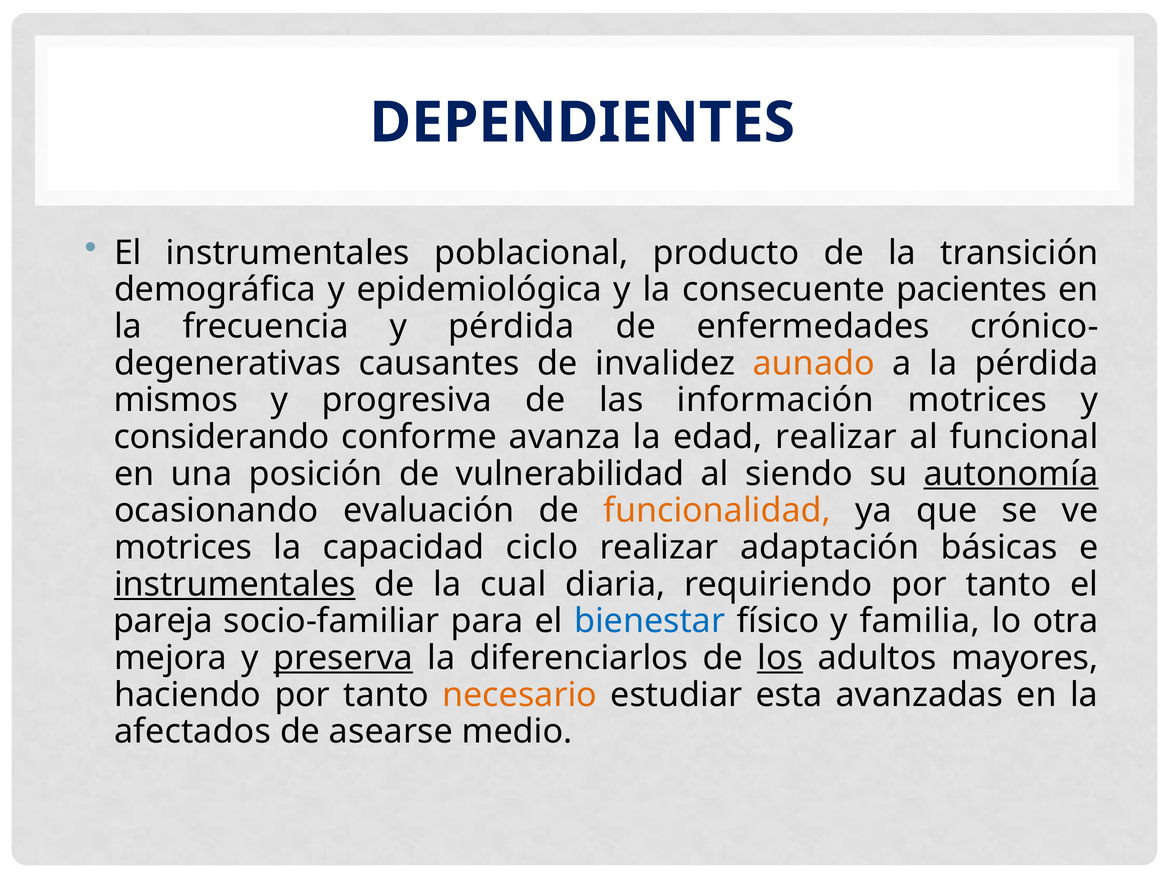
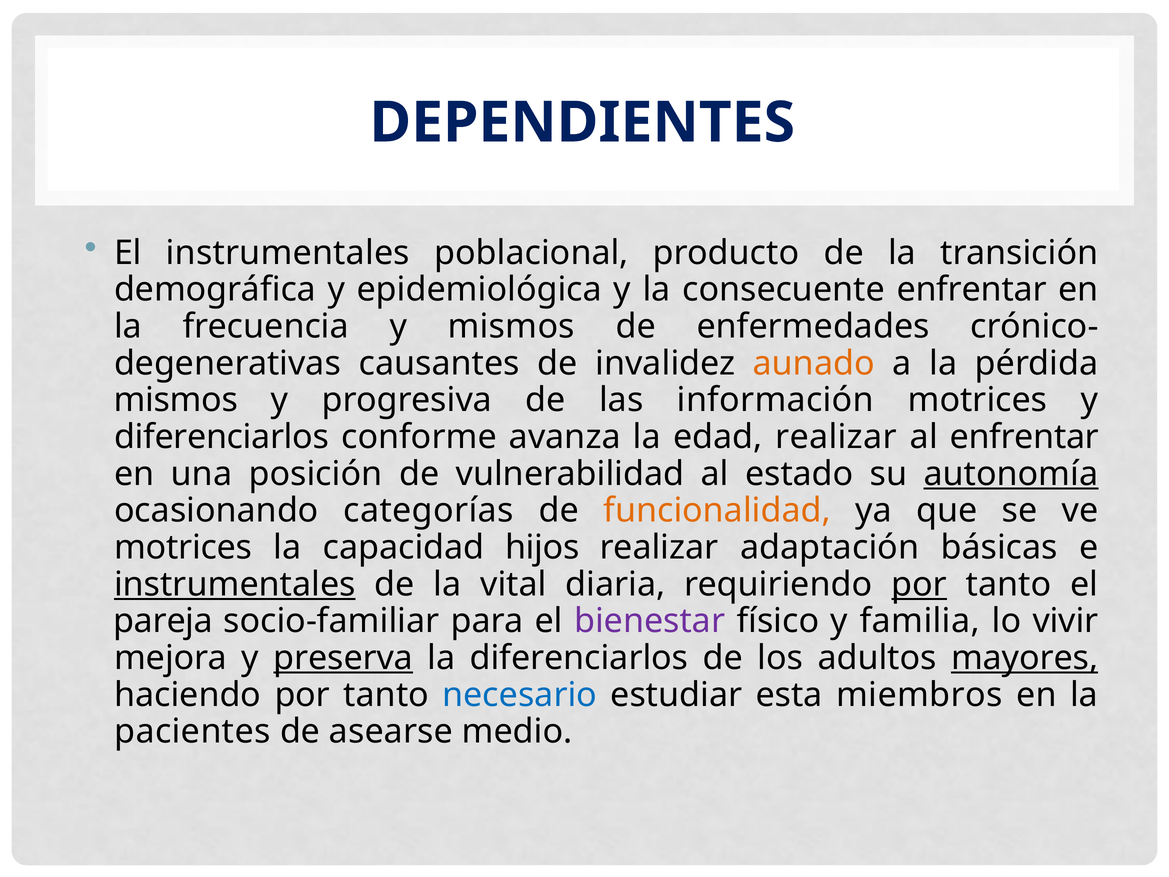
consecuente pacientes: pacientes -> enfrentar (972, 290)
y pérdida: pérdida -> mismos (511, 326)
considerando: considerando -> diferenciarlos (222, 437)
al funcional: funcional -> enfrentar (1024, 437)
siendo: siendo -> estado (799, 474)
evaluación: evaluación -> categorías (428, 510)
ciclo: ciclo -> hijos (542, 547)
cual: cual -> vital (513, 584)
por underline: none -> present (919, 584)
bienestar colour: blue -> purple (650, 621)
otra: otra -> vivir (1066, 621)
los underline: present -> none (780, 658)
mayores underline: none -> present (1025, 658)
necesario colour: orange -> blue (520, 695)
avanzadas: avanzadas -> miembros (919, 695)
afectados: afectados -> pacientes (192, 731)
